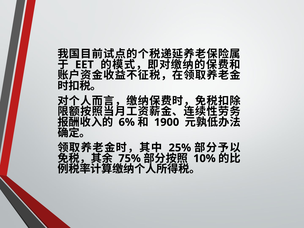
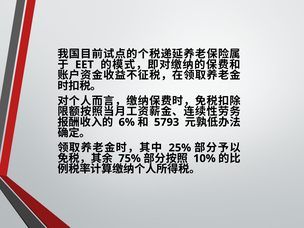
1900: 1900 -> 5793 (167, 122)
